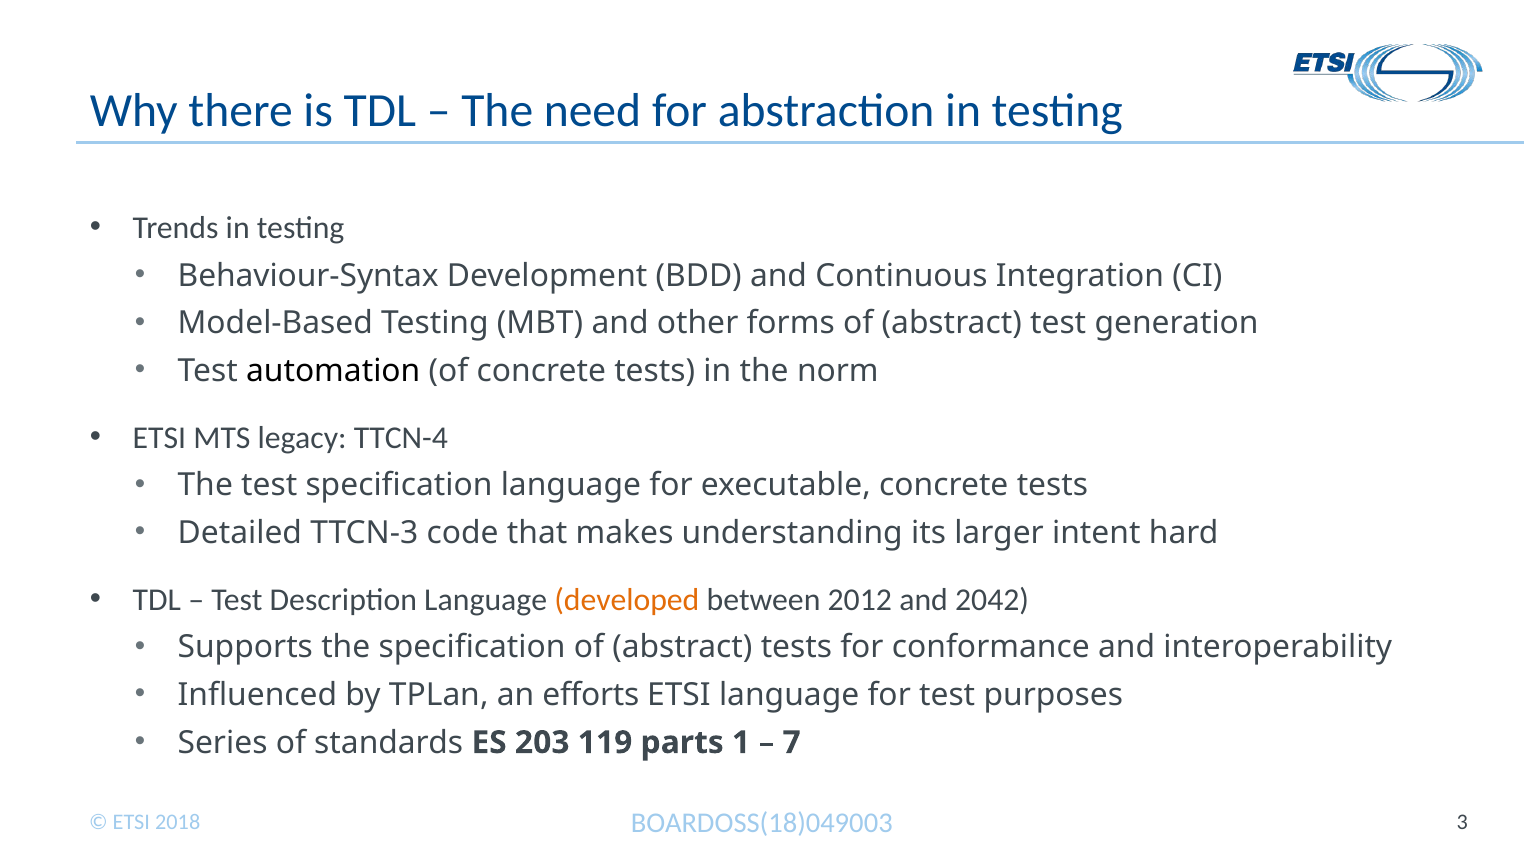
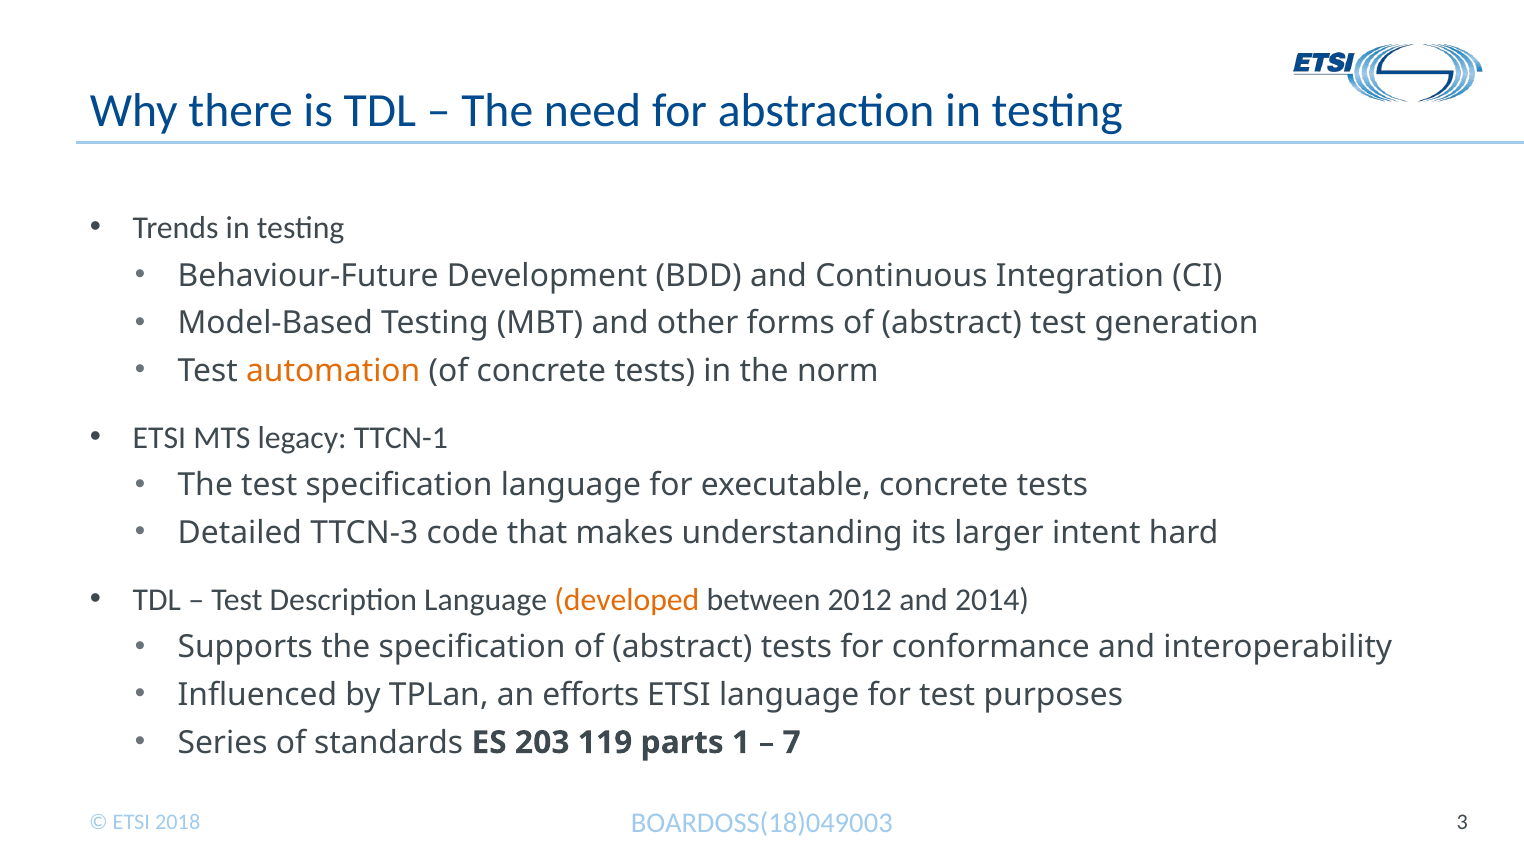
Behaviour-Syntax: Behaviour-Syntax -> Behaviour-Future (308, 276)
automation colour: black -> orange (333, 371)
TTCN-4: TTCN-4 -> TTCN-1 (401, 438)
2042: 2042 -> 2014 (992, 600)
